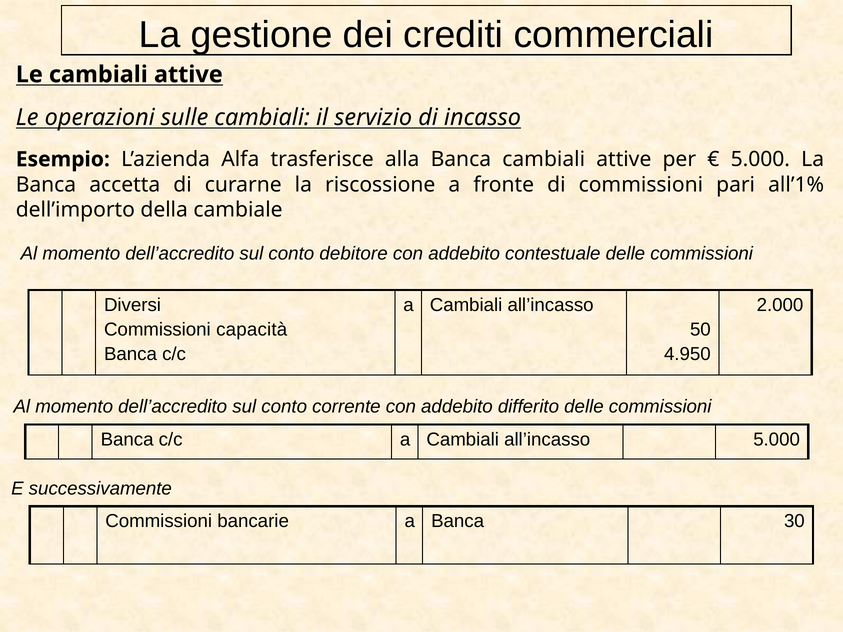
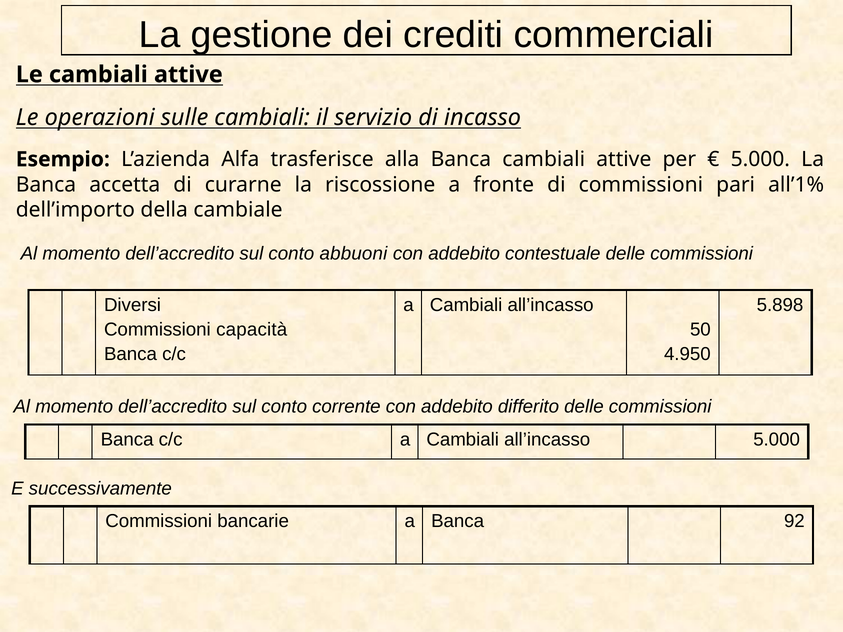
debitore: debitore -> abbuoni (353, 254)
2.000: 2.000 -> 5.898 (780, 305)
30: 30 -> 92 (794, 521)
